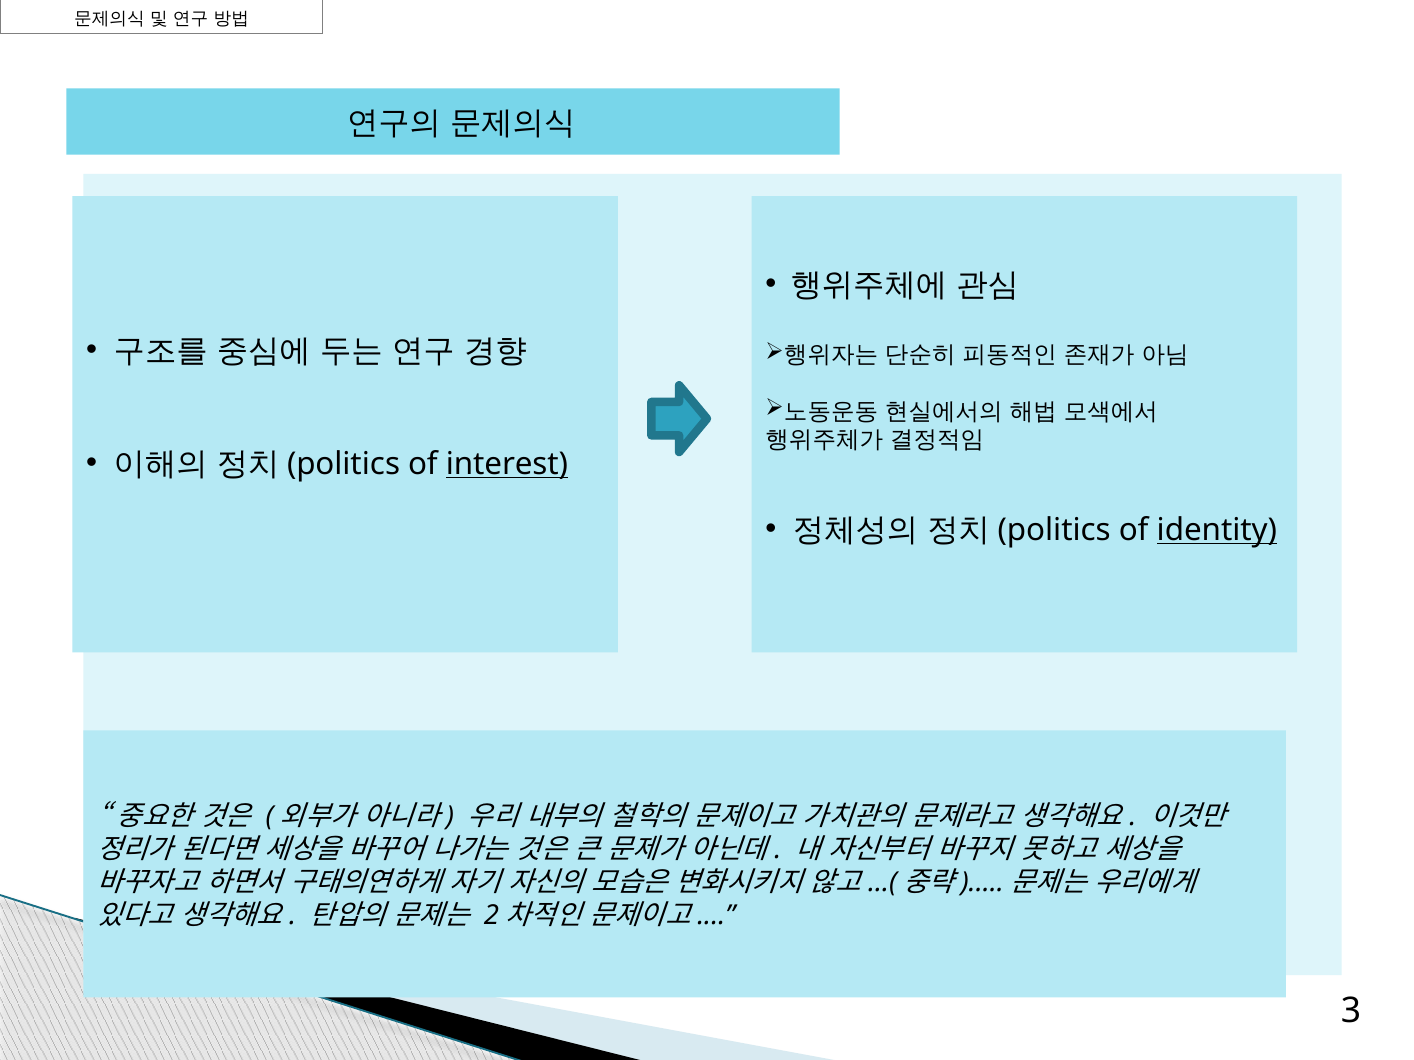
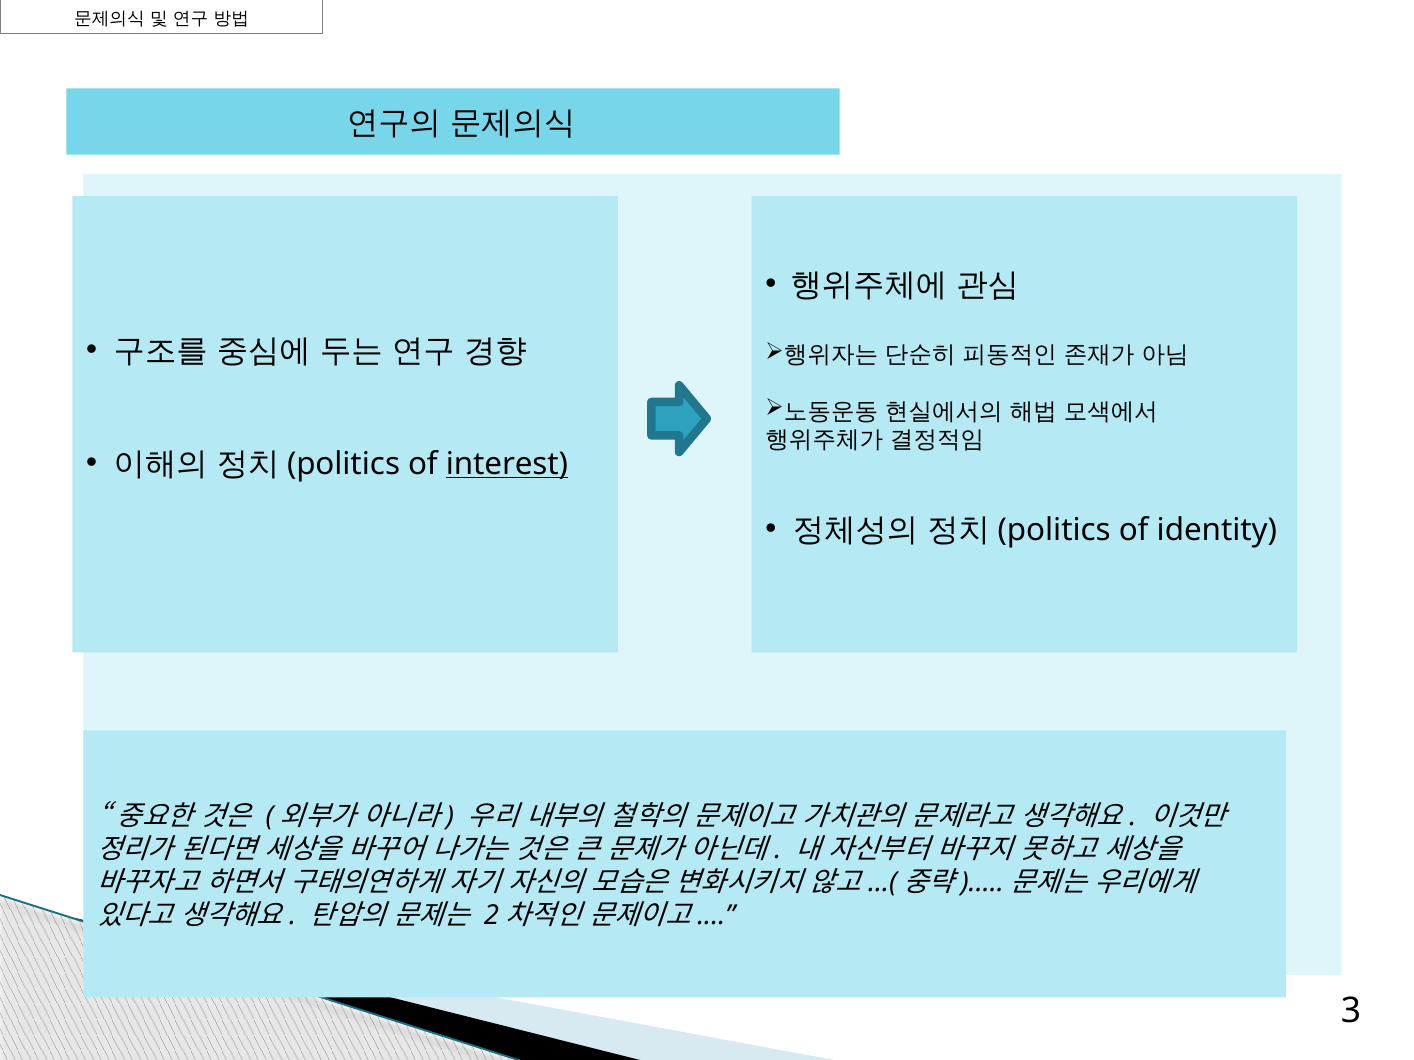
identity underline: present -> none (1217, 530)
